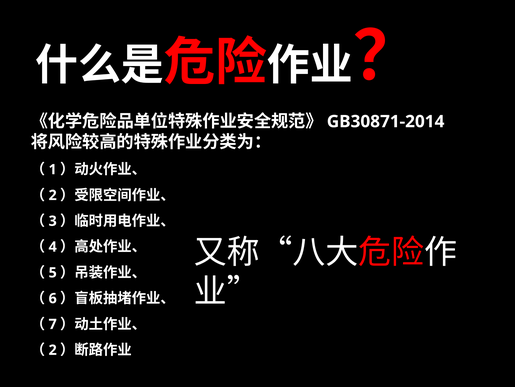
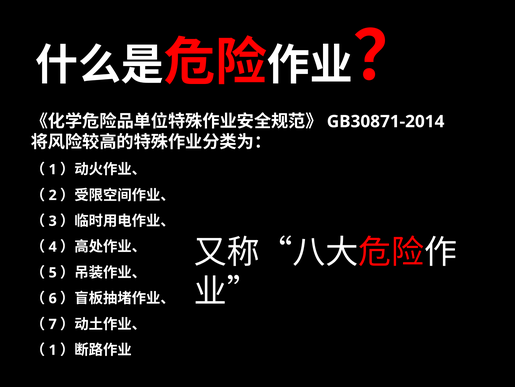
2: 2 -> 1 (53, 349)
